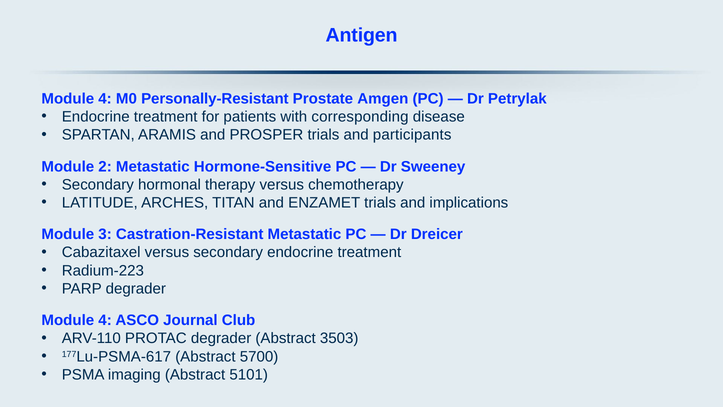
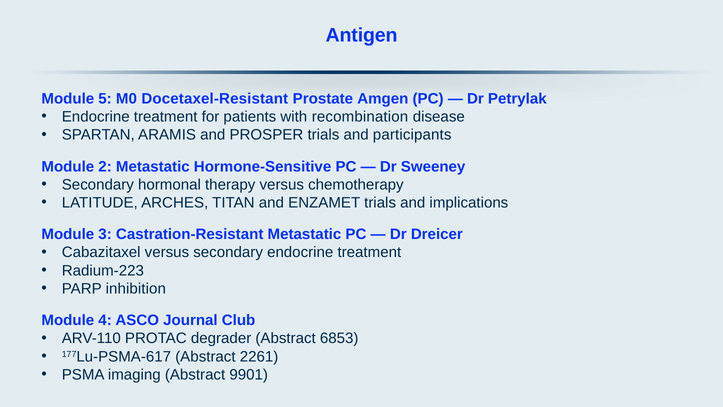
4: 4 -> 5 (105, 99)
Personally-Resistant: Personally-Resistant -> Docetaxel-Resistant (215, 99)
corresponding: corresponding -> recombination (360, 117)
PARP degrader: degrader -> inhibition (136, 288)
3503: 3503 -> 6853 (339, 338)
5700: 5700 -> 2261 (259, 356)
5101: 5101 -> 9901 (249, 374)
